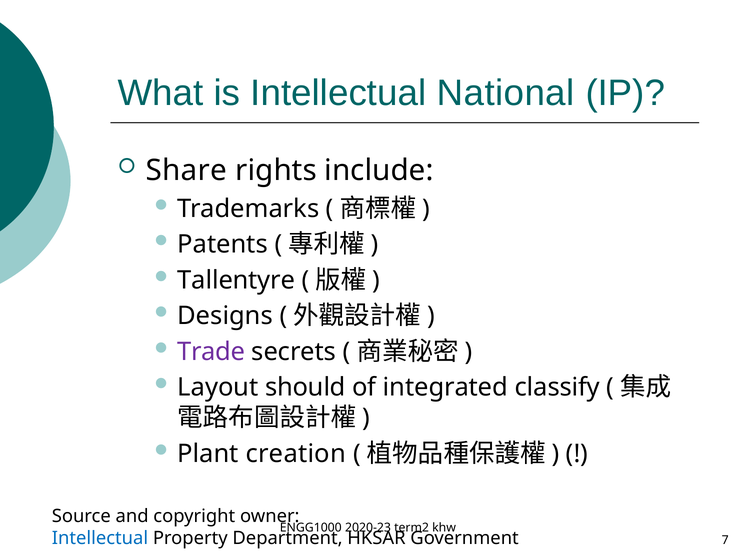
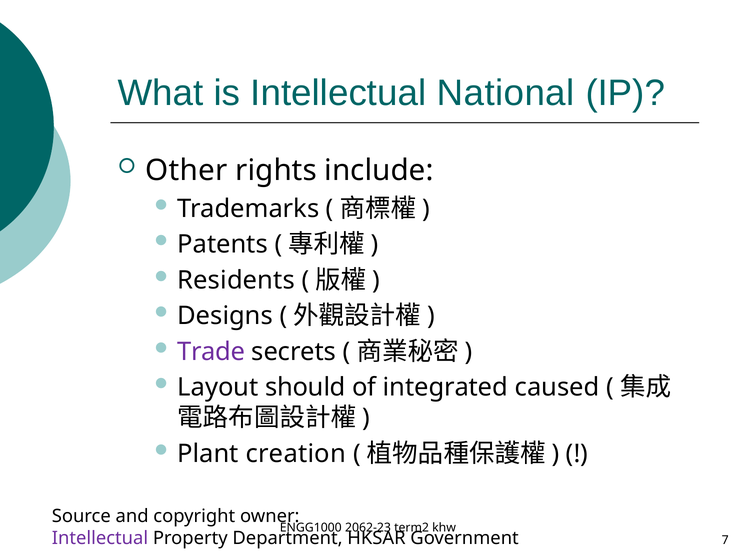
Share: Share -> Other (186, 171)
Tallentyre: Tallentyre -> Residents (236, 280)
classify: classify -> caused (557, 387)
2020-23: 2020-23 -> 2062-23 (368, 528)
Intellectual colour: blue -> purple (100, 538)
